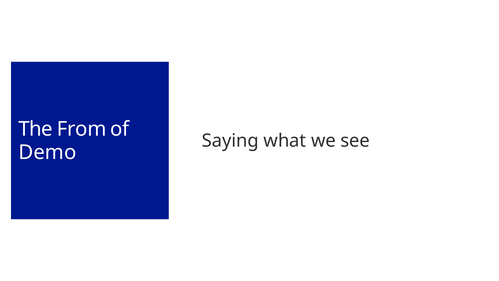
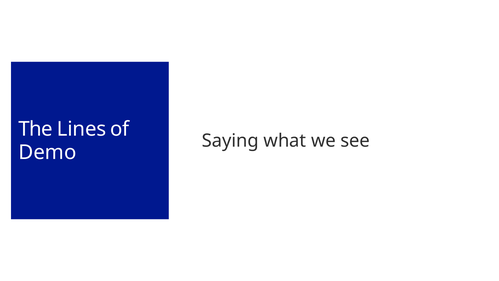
From: From -> Lines (82, 129)
